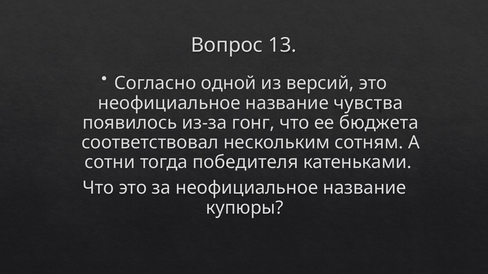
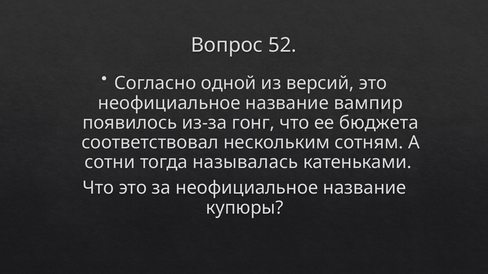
13: 13 -> 52 (282, 45)
чувства: чувства -> вампир (368, 103)
победителя: победителя -> называлась (245, 163)
